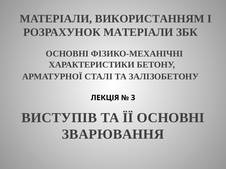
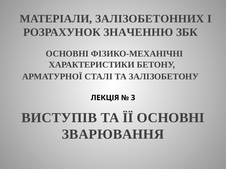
ВИКОРИСТАННЯМ: ВИКОРИСТАННЯМ -> ЗАЛІЗОБЕТОННИХ (150, 19)
РОЗРАХУНОК МАТЕРІАЛИ: МАТЕРІАЛИ -> ЗНАЧЕННЮ (138, 32)
